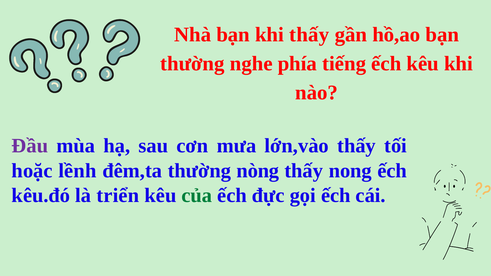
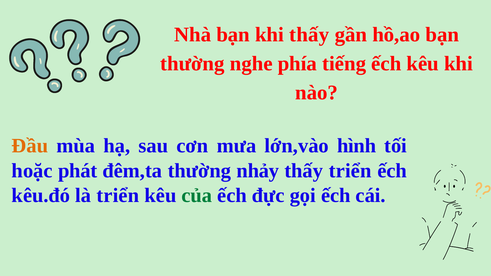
Đầu colour: purple -> orange (30, 146)
lớn,vào thấy: thấy -> hình (357, 146)
lềnh: lềnh -> phát (78, 171)
nòng: nòng -> nhảy (258, 171)
thấy nong: nong -> triển (350, 171)
